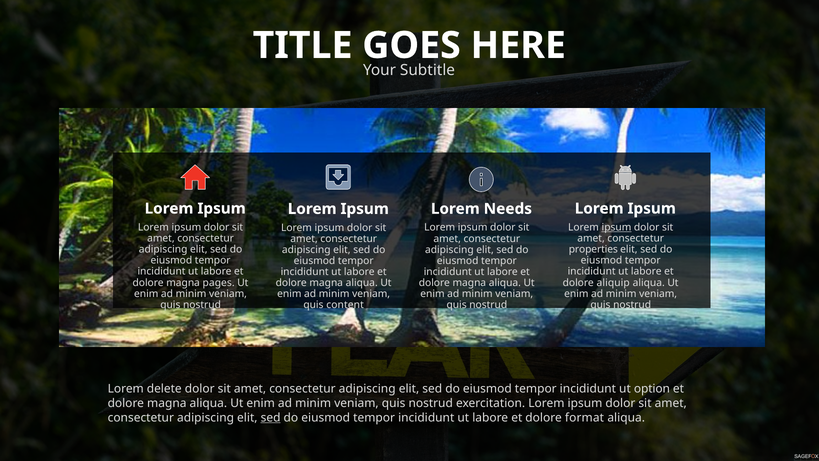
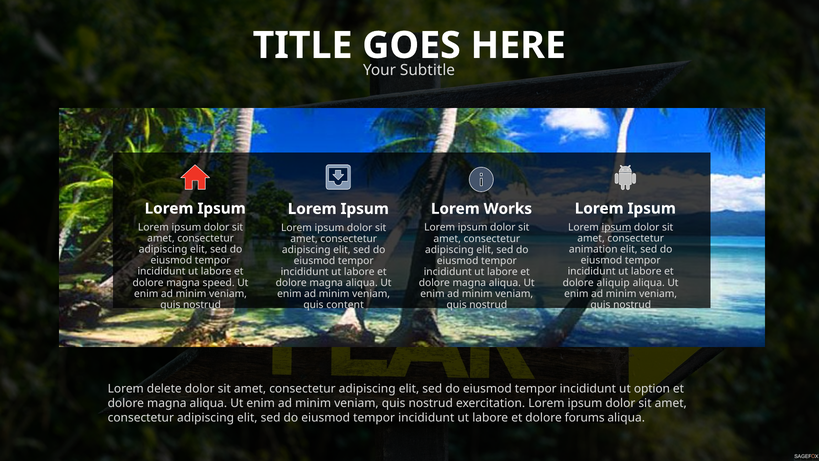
Needs: Needs -> Works (508, 209)
properties: properties -> animation (593, 249)
pages: pages -> speed (219, 282)
sed underline: present -> none (271, 417)
format: format -> forums (585, 417)
